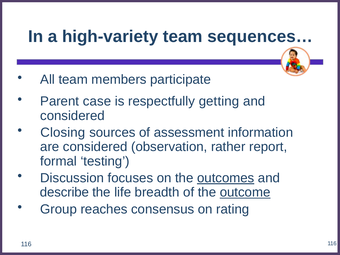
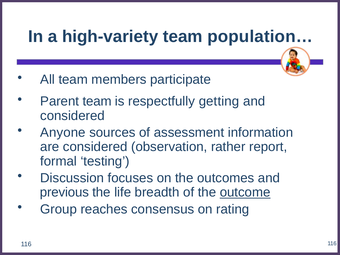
sequences…: sequences… -> population… (260, 37)
Parent case: case -> team (97, 101)
Closing: Closing -> Anyone (63, 133)
outcomes underline: present -> none (226, 178)
describe: describe -> previous (64, 192)
